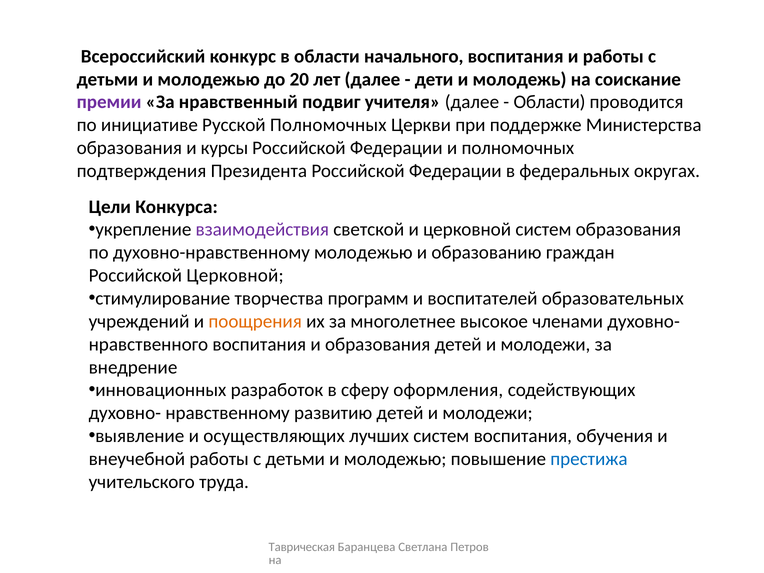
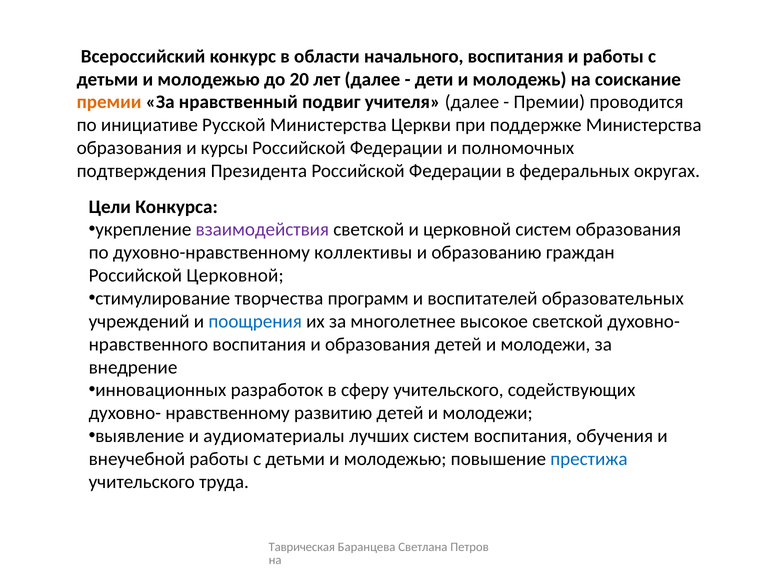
премии colour: purple -> orange (109, 102)
Области: Области -> Премии (549, 102)
Русской Полномочных: Полномочных -> Министерства (328, 125)
духовно-нравственному молодежью: молодежью -> коллективы (363, 253)
поощрения colour: orange -> blue (255, 321)
высокое членами: членами -> светской (568, 321)
сферу оформления: оформления -> учительского (448, 390)
осуществляющих: осуществляющих -> аудиоматериалы (274, 436)
